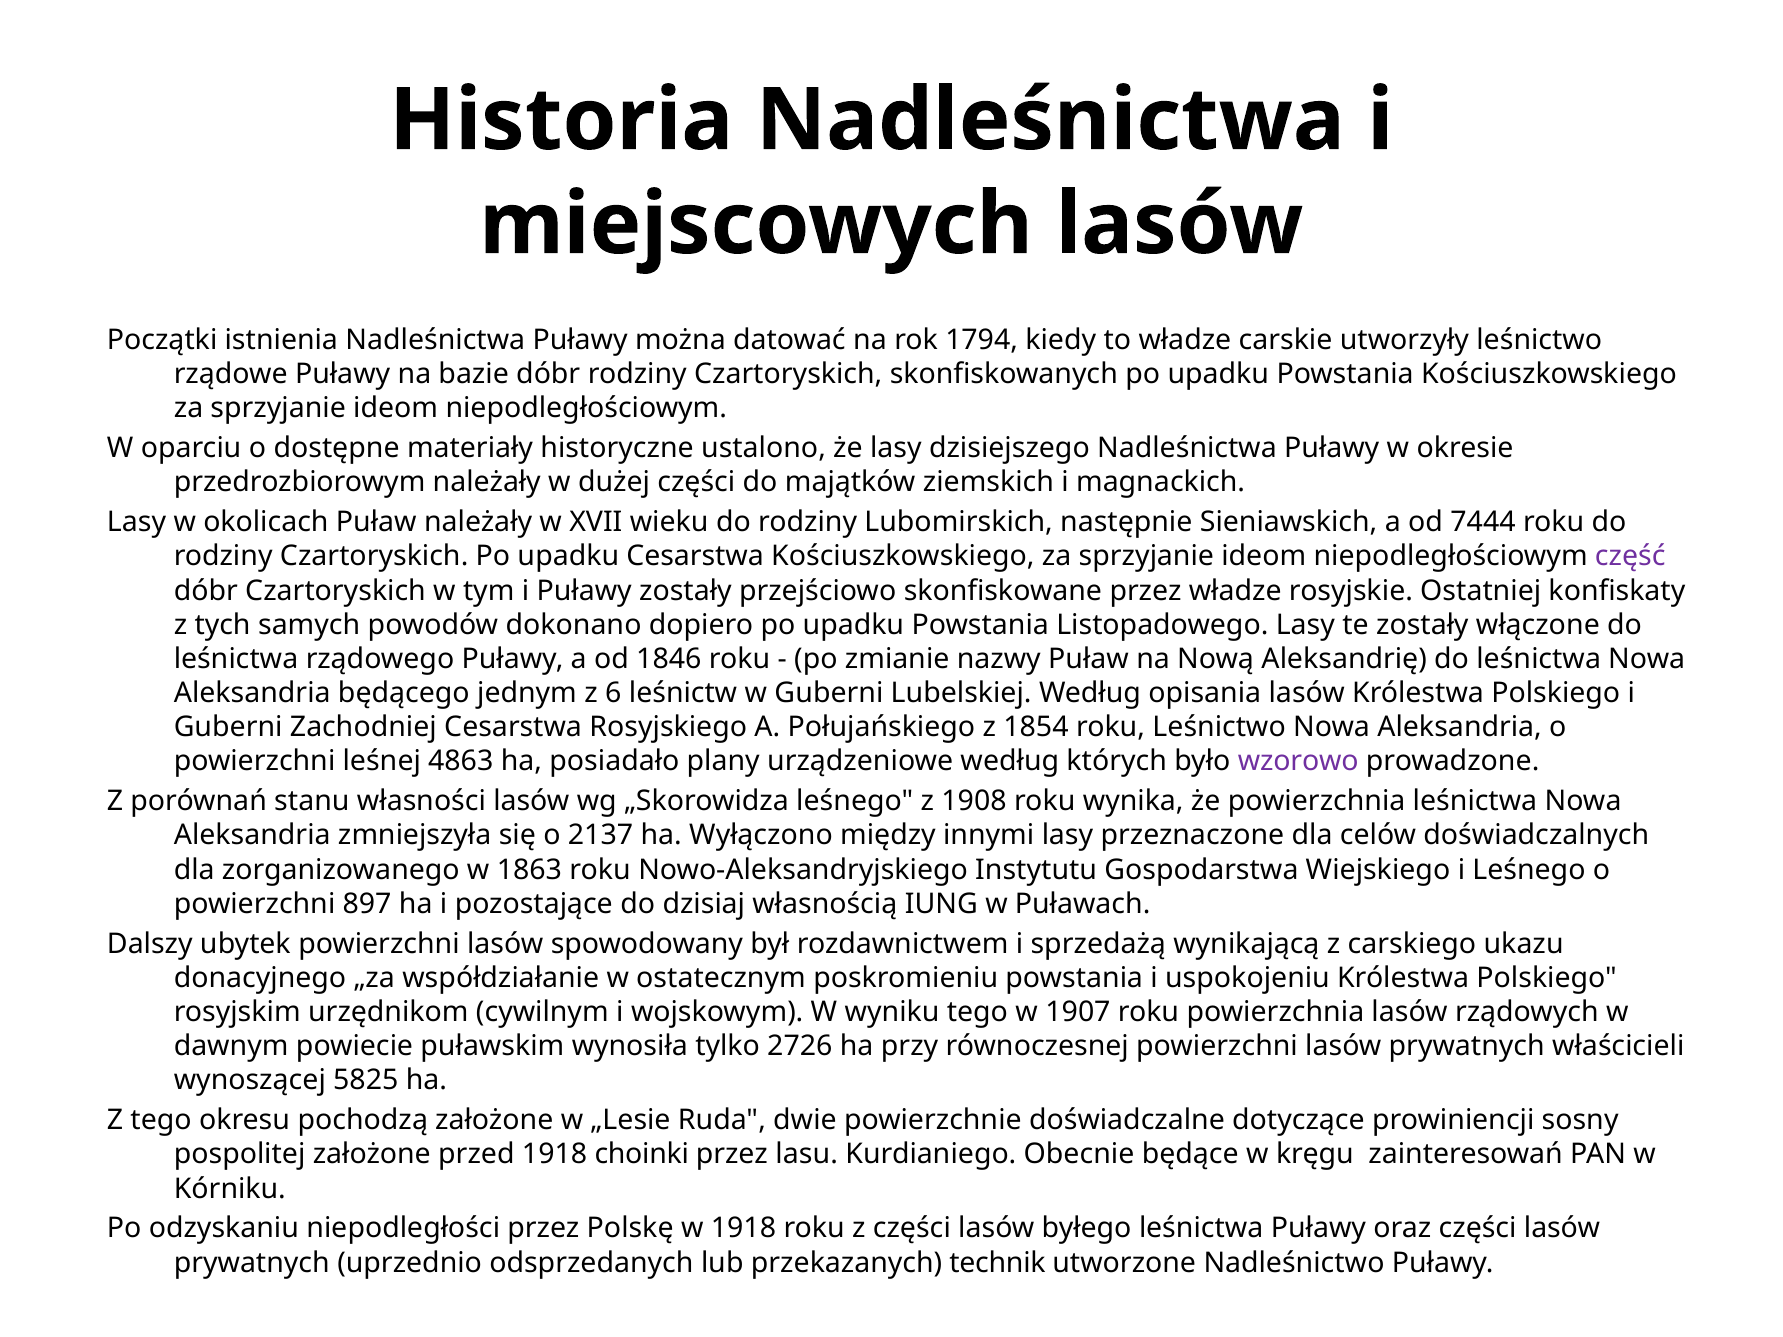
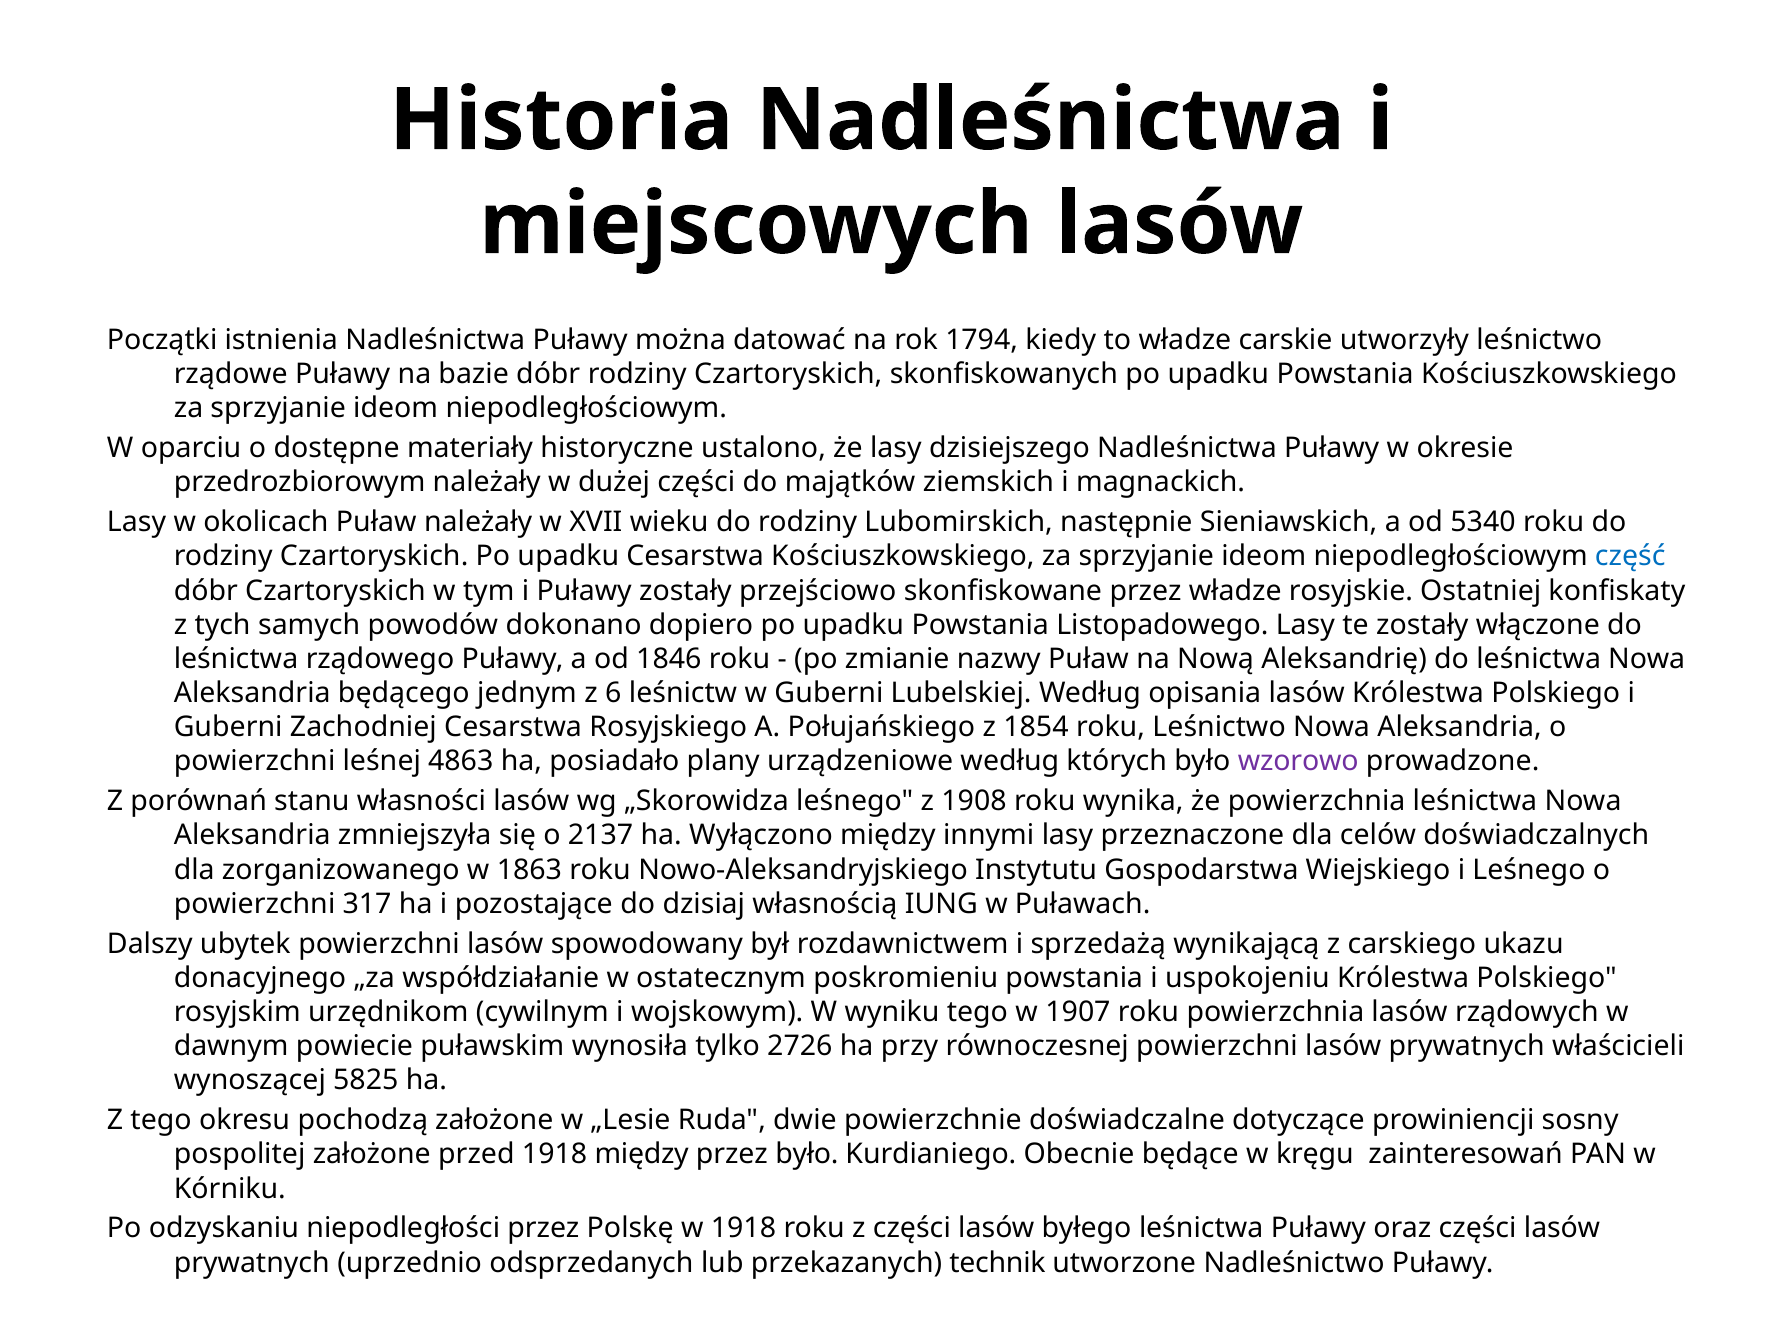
7444: 7444 -> 5340 (1483, 522)
część colour: purple -> blue (1630, 557)
897: 897 -> 317 (367, 904)
1918 choinki: choinki -> między (642, 1155)
przez lasu: lasu -> było (807, 1155)
